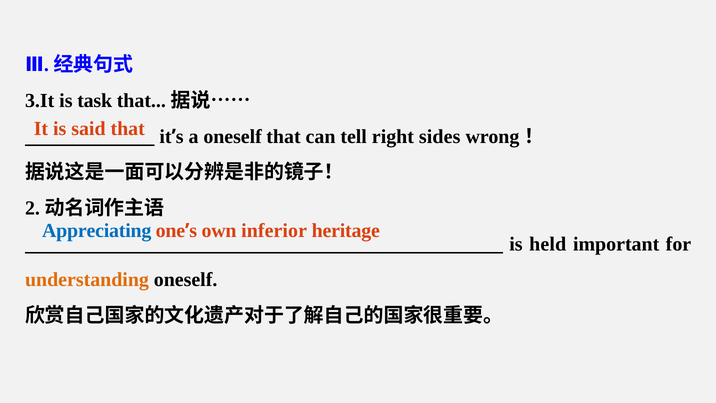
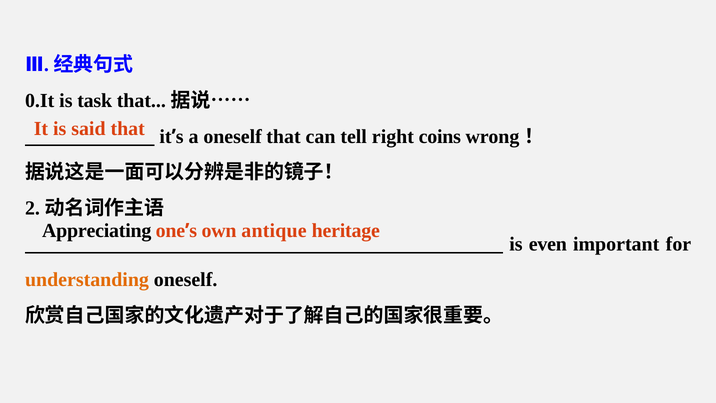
3.It: 3.It -> 0.It (40, 101)
sides: sides -> coins (440, 136)
Appreciating colour: blue -> black (97, 231)
inferior: inferior -> antique (274, 231)
held: held -> even (548, 244)
